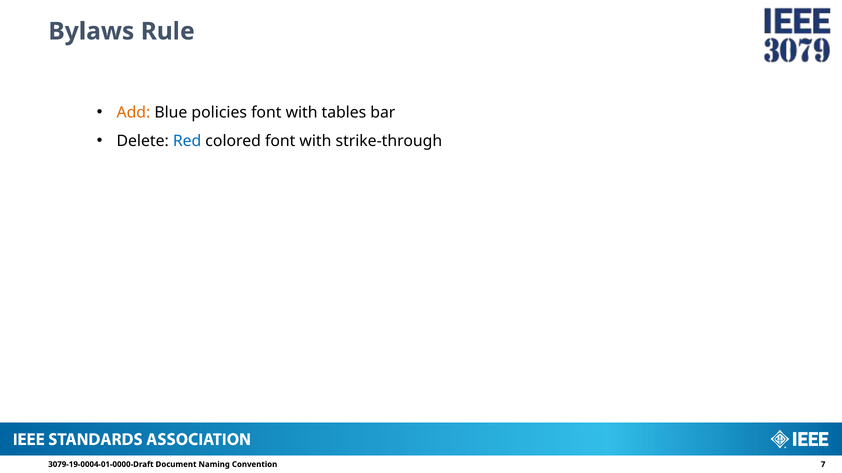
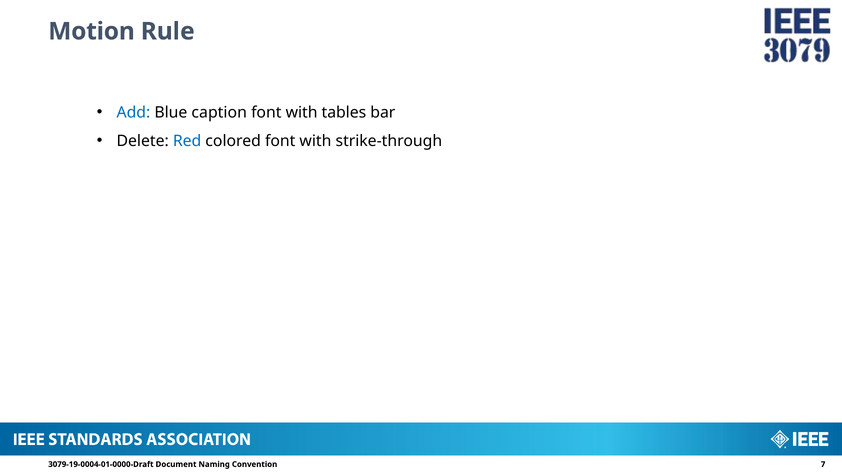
Bylaws: Bylaws -> Motion (91, 31)
Add colour: orange -> blue (133, 113)
policies: policies -> caption (219, 113)
